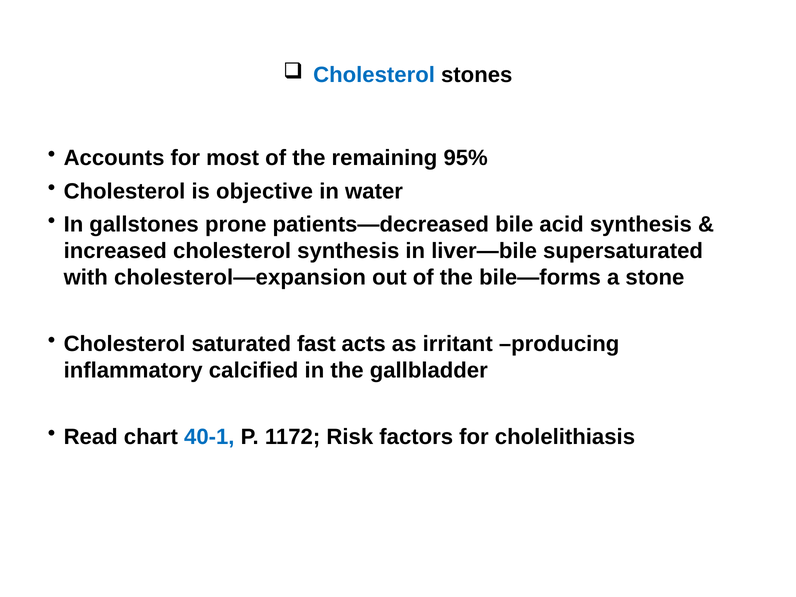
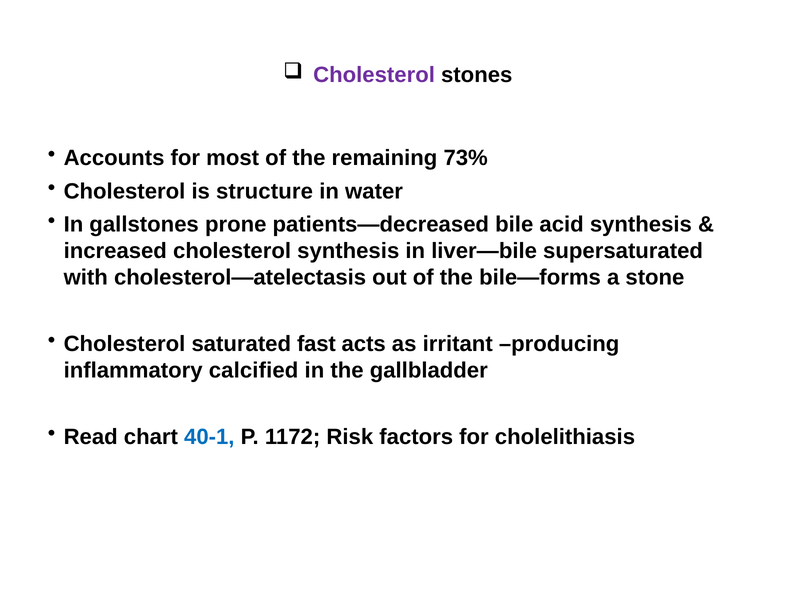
Cholesterol colour: blue -> purple (374, 75)
95%: 95% -> 73% (466, 158)
objective: objective -> structure (265, 191)
cholesterol—expansion: cholesterol—expansion -> cholesterol—atelectasis (240, 278)
